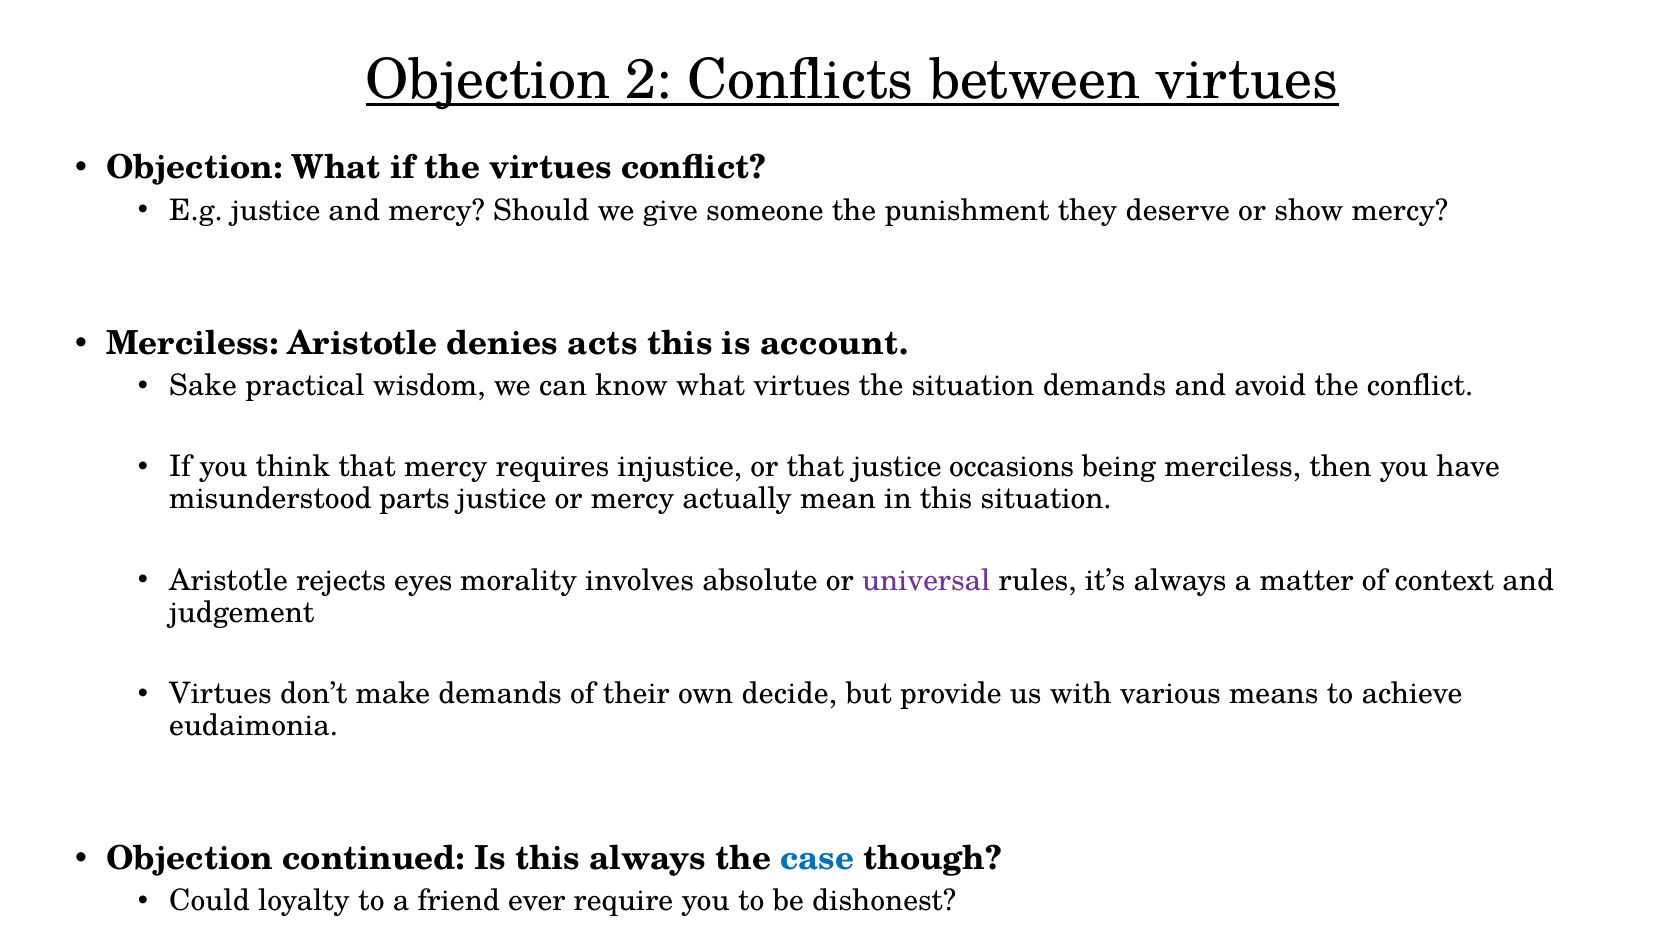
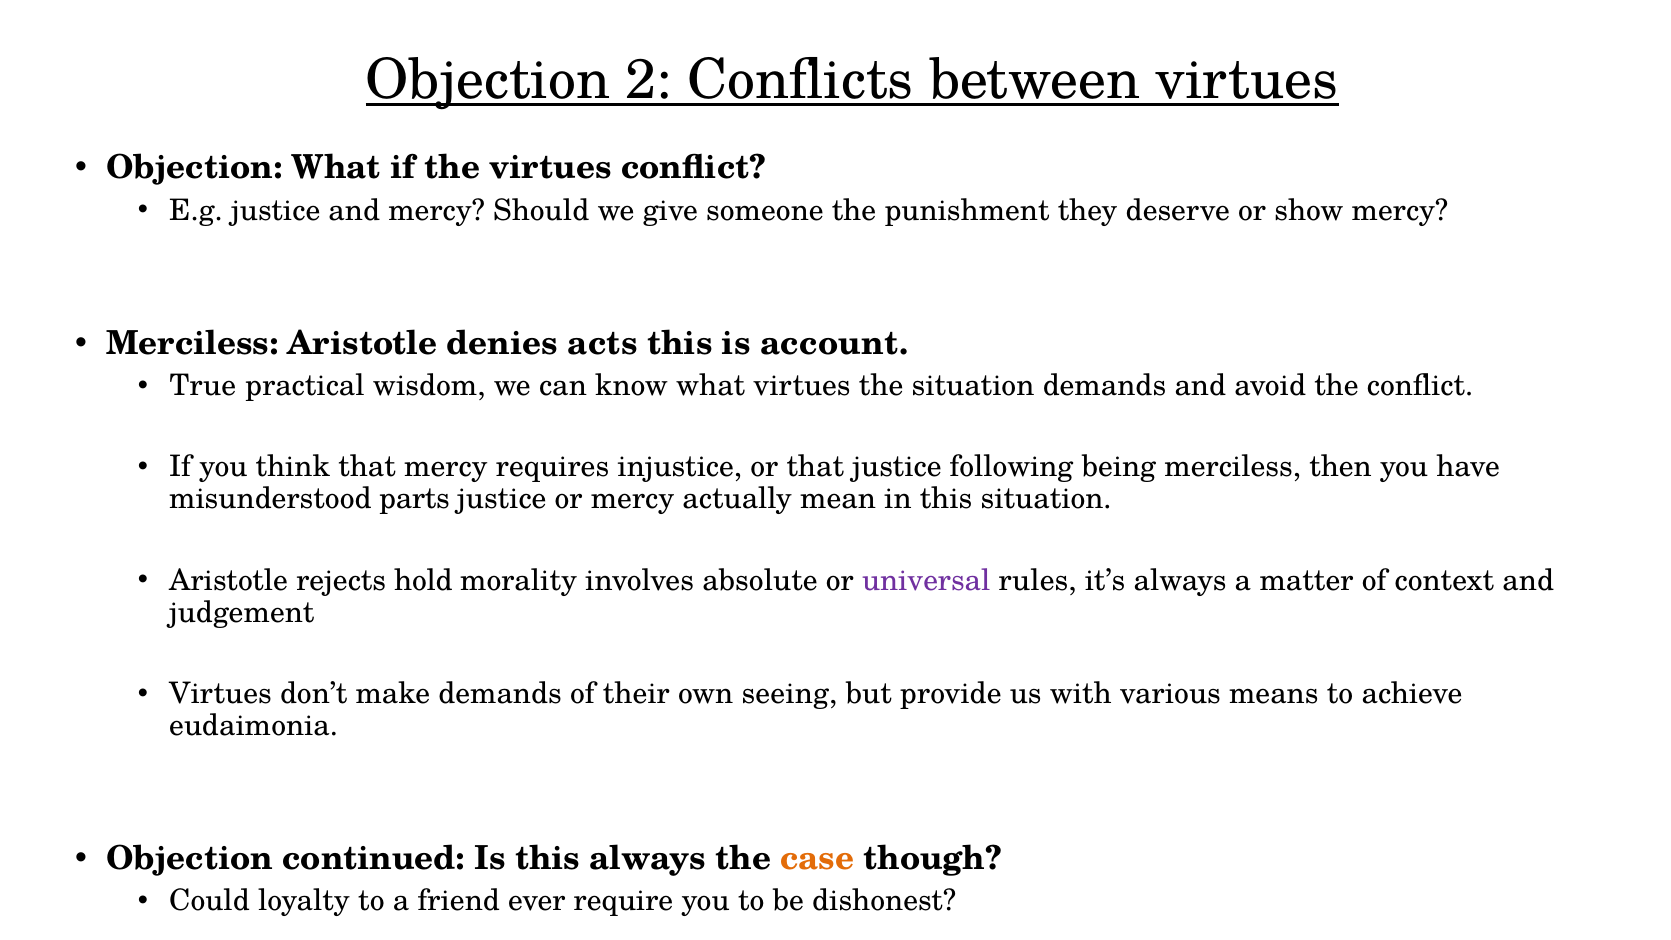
Sake: Sake -> True (203, 386)
occasions: occasions -> following (1012, 467)
eyes: eyes -> hold (423, 580)
decide: decide -> seeing (789, 694)
case colour: blue -> orange (817, 858)
